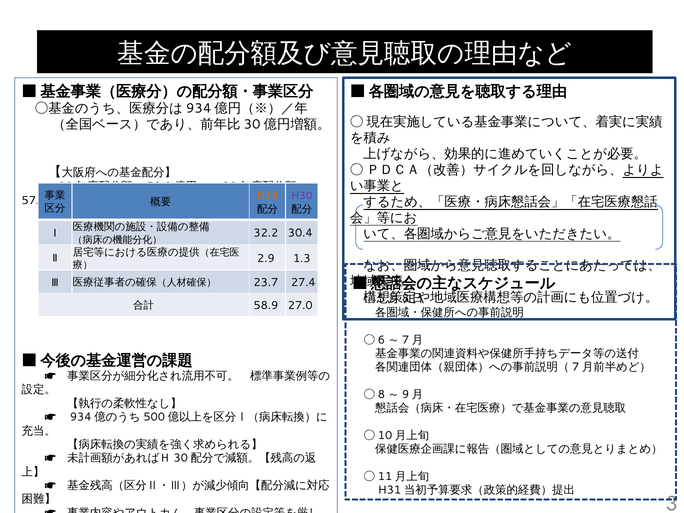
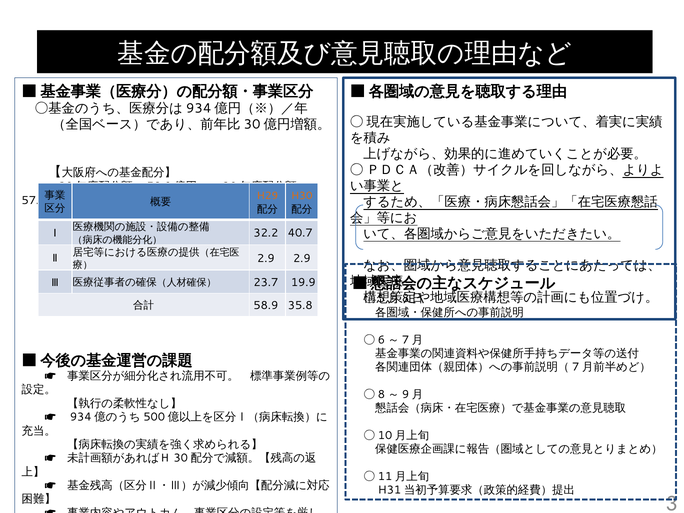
H30 colour: purple -> orange (302, 196)
30.4: 30.4 -> 40.7 (300, 233)
2.9 1.3: 1.3 -> 2.9 (302, 258)
27.4: 27.4 -> 19.9 (303, 283)
27.0: 27.0 -> 35.8 (300, 306)
